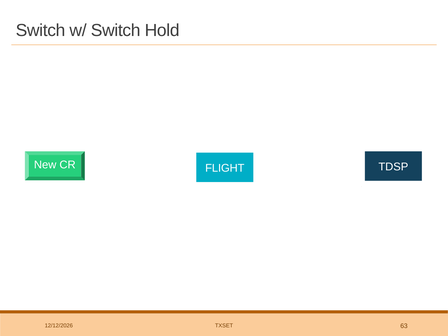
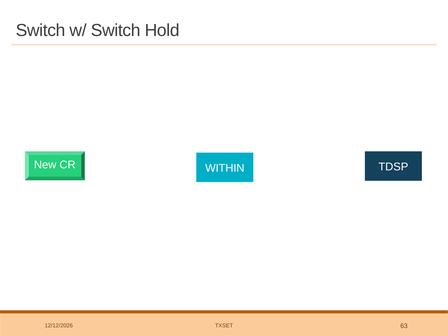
FLIGHT: FLIGHT -> WITHIN (225, 168)
